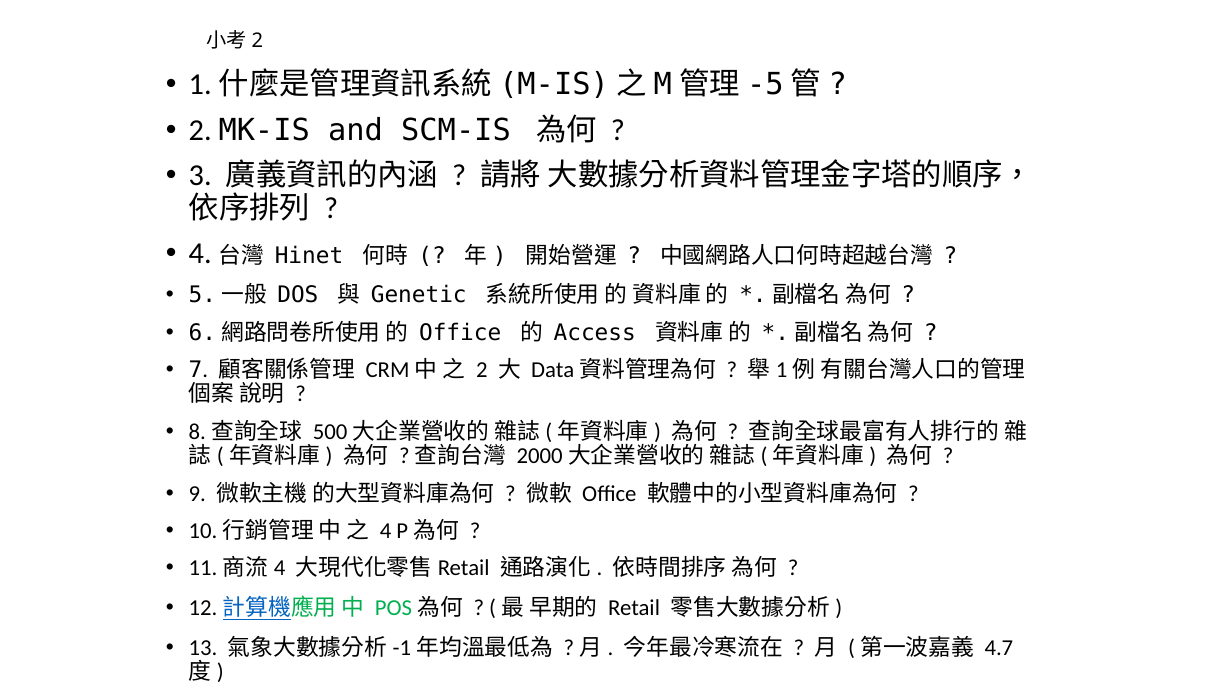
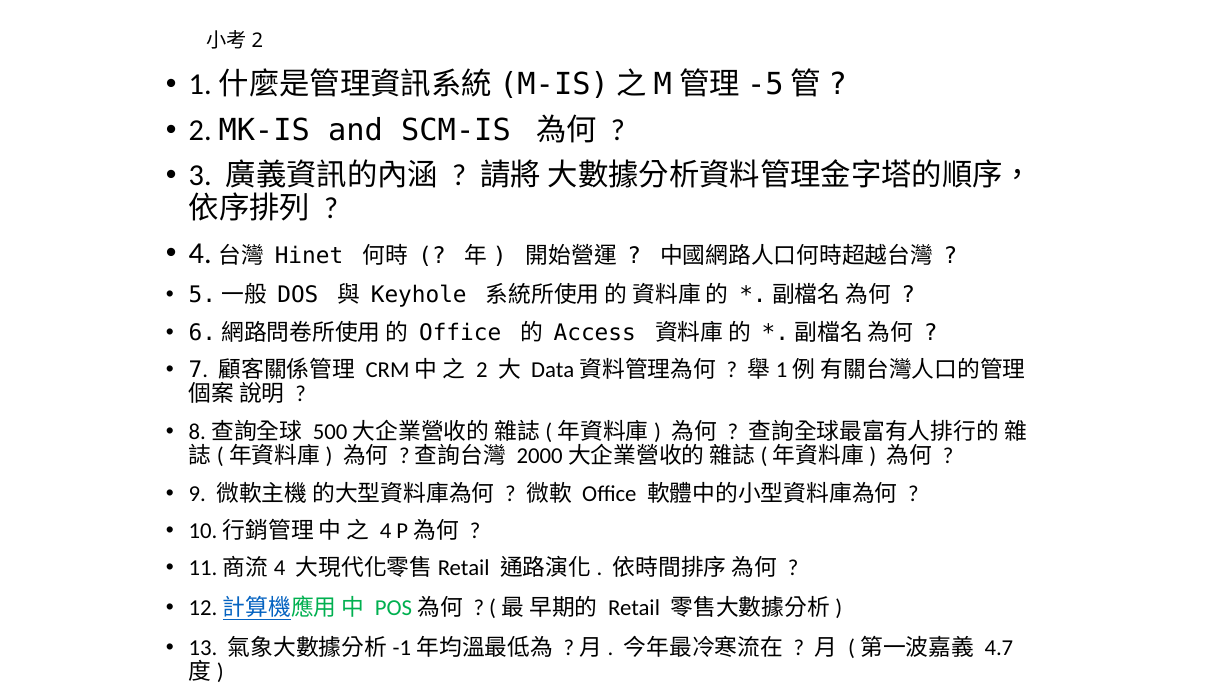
Genetic: Genetic -> Keyhole (419, 295)
